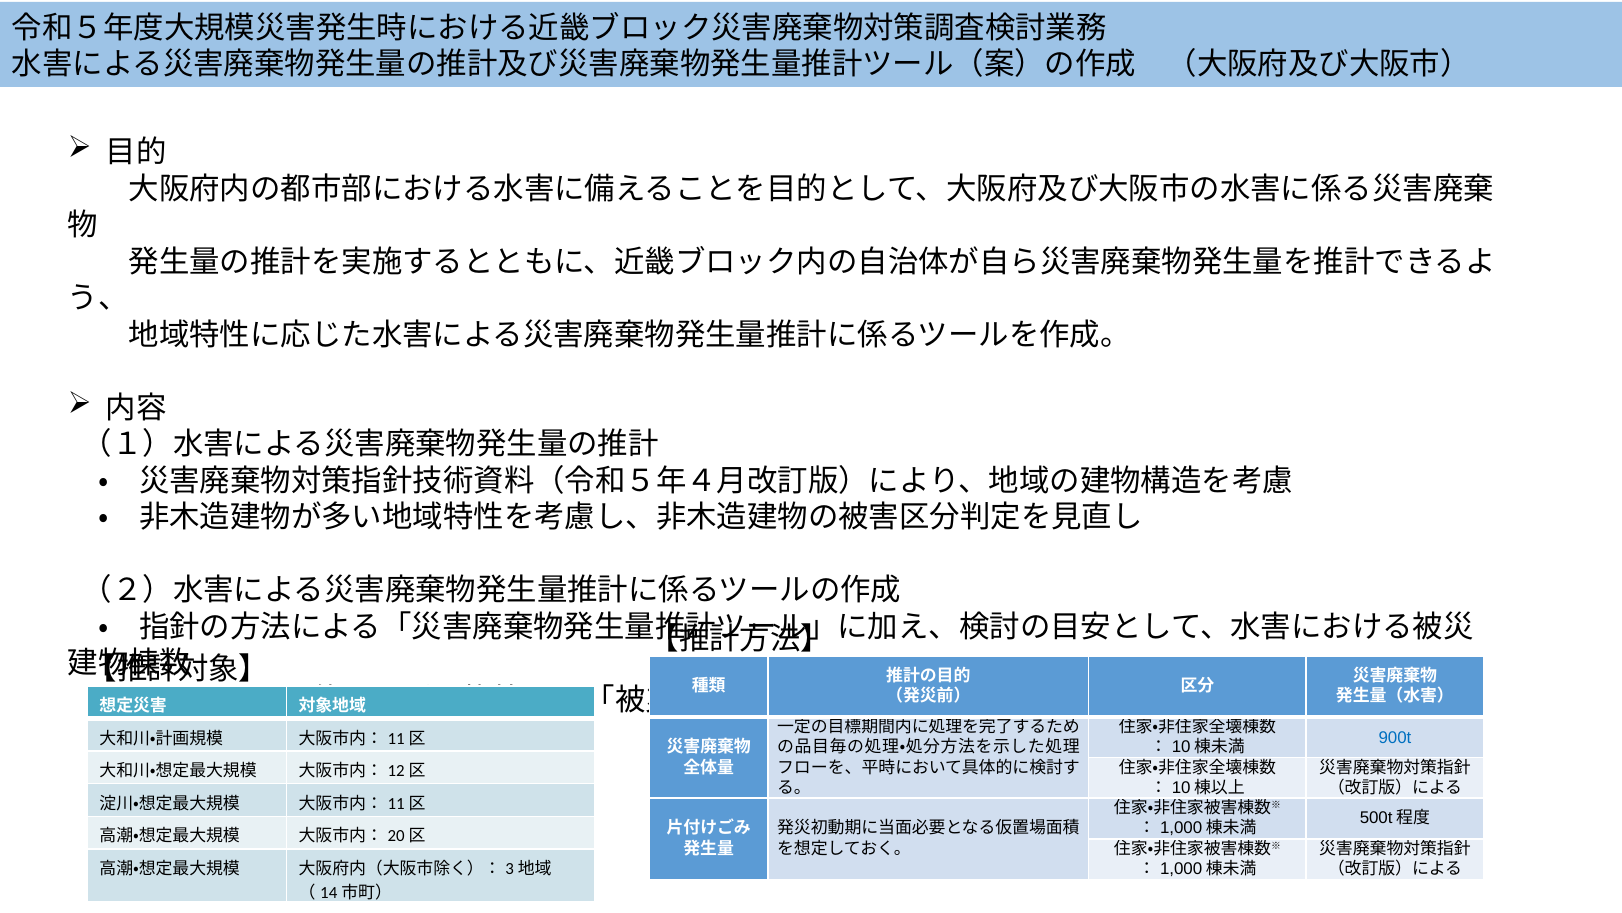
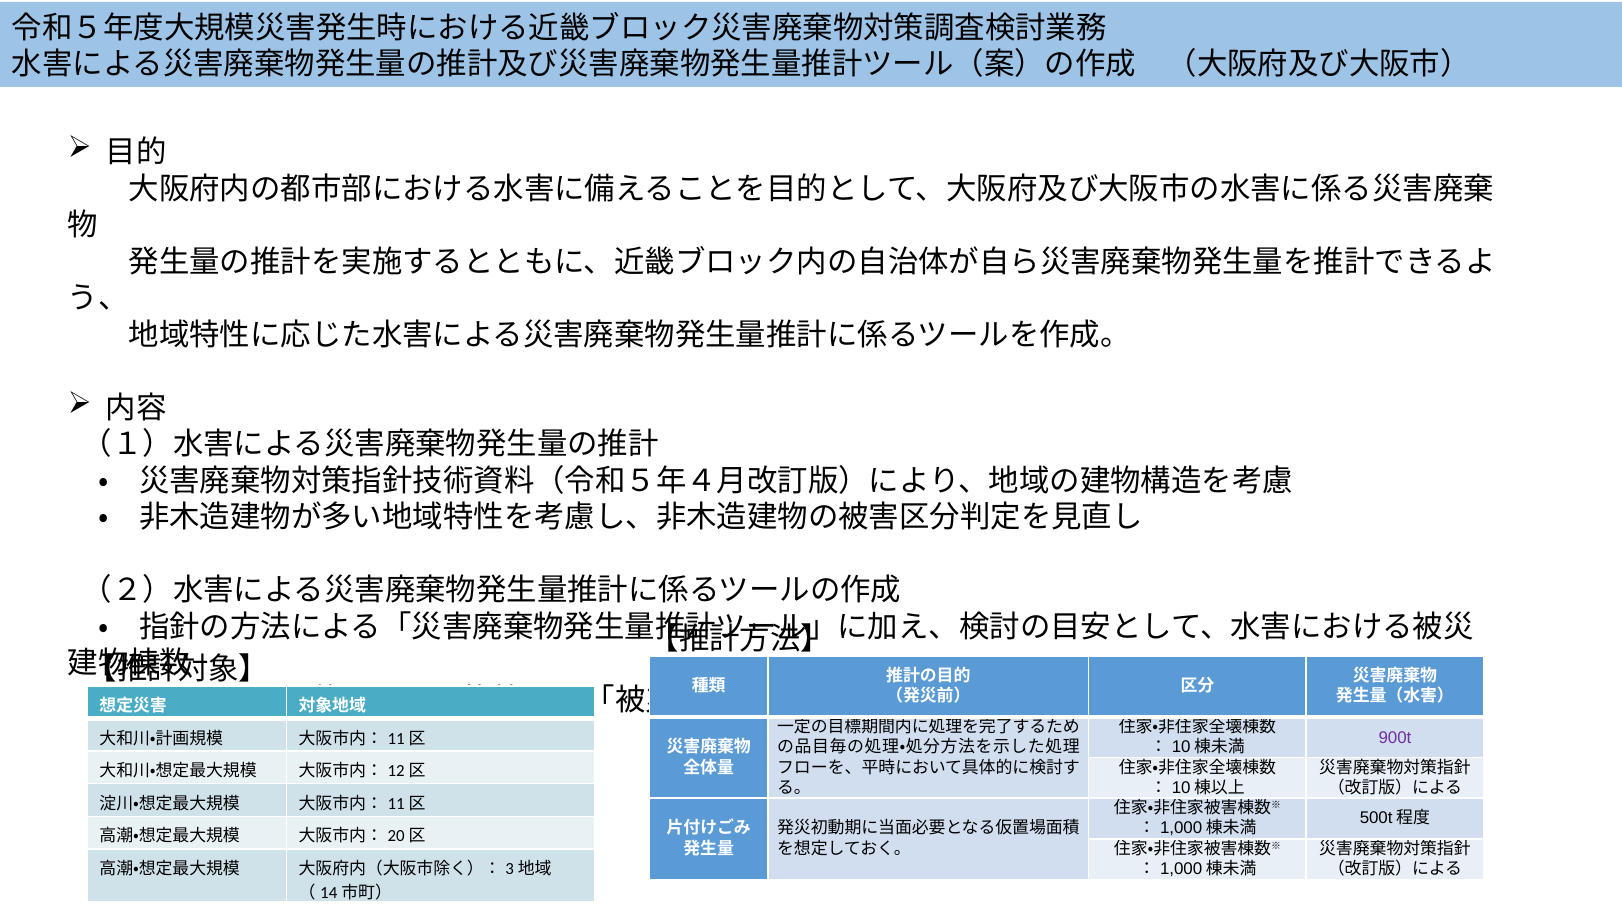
900t colour: blue -> purple (1395, 738)
